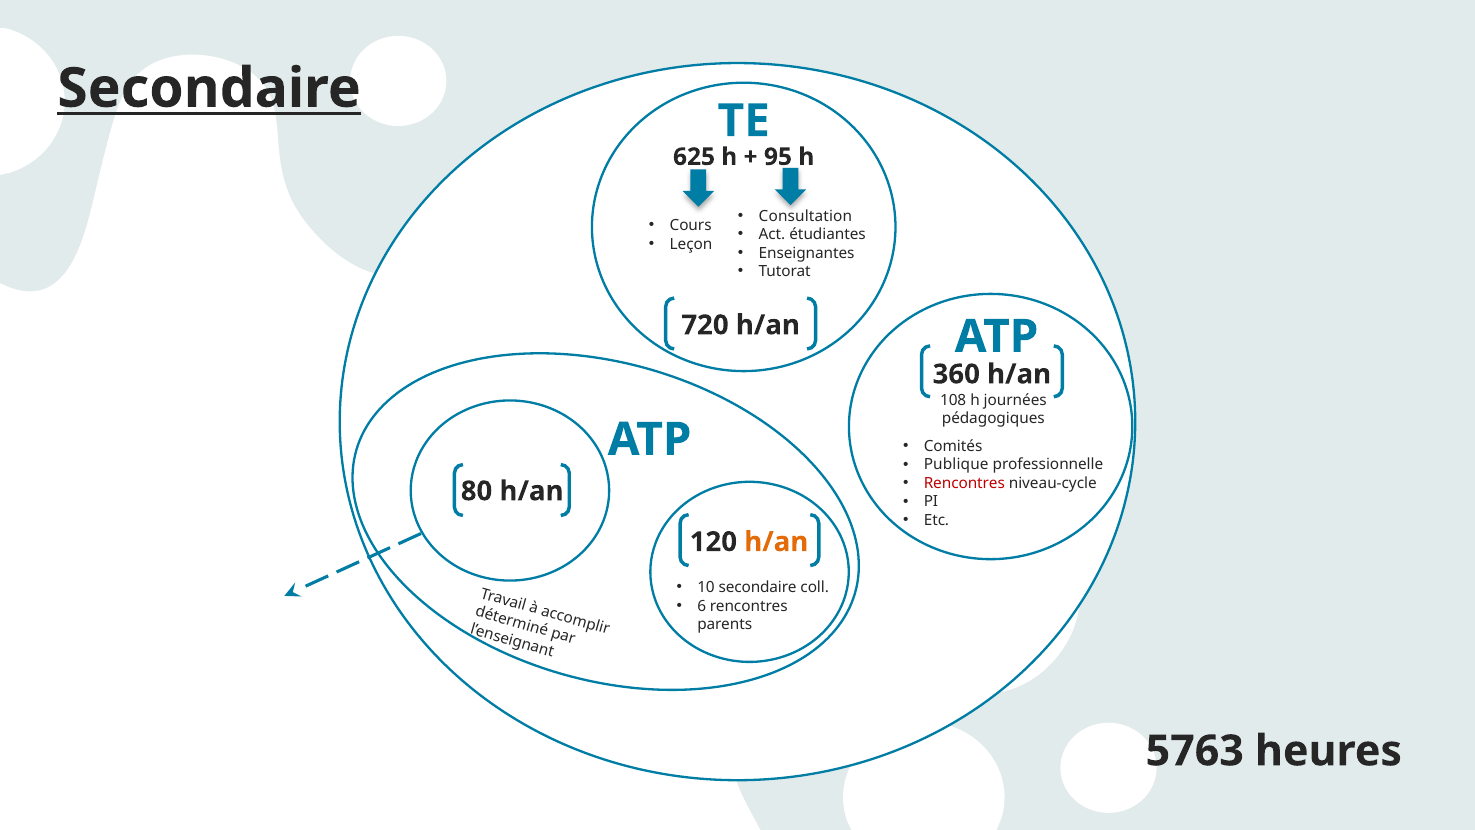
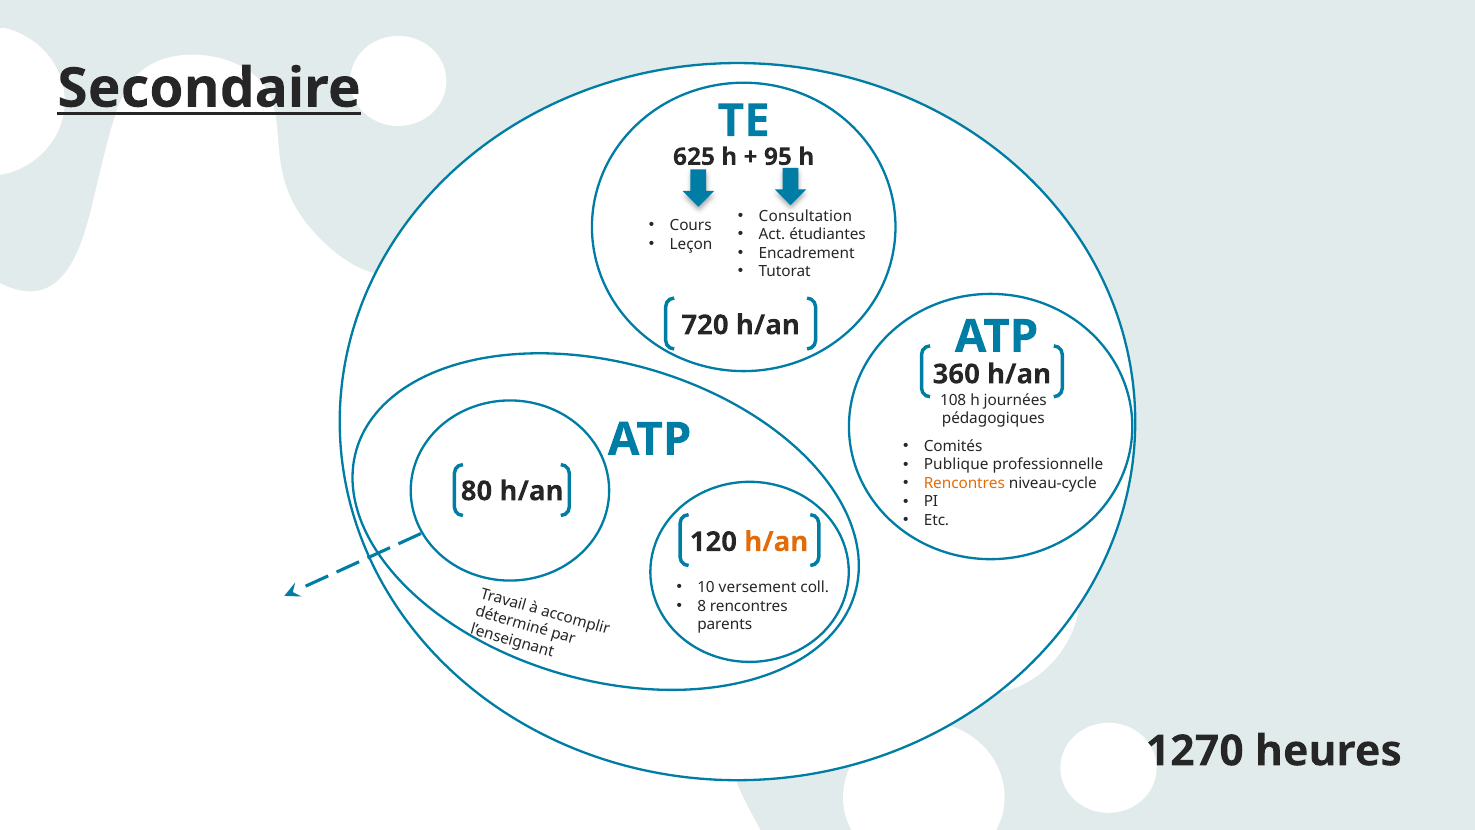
Enseignantes: Enseignantes -> Encadrement (807, 253)
Rencontres colour: red -> orange (964, 483)
10 secondaire: secondaire -> versement (758, 587)
6: 6 -> 8 (702, 606)
5763: 5763 -> 1270 (1195, 751)
